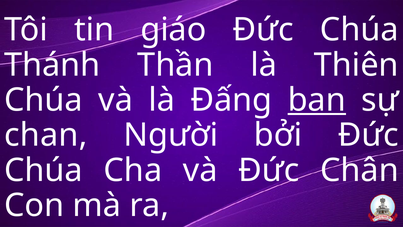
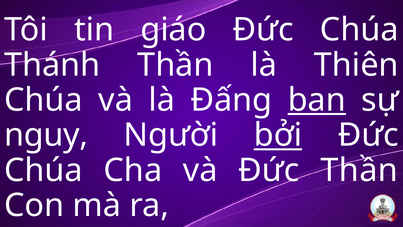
chan: chan -> nguy (46, 135)
bởi underline: none -> present (278, 135)
Đức Chân: Chân -> Thần (359, 170)
